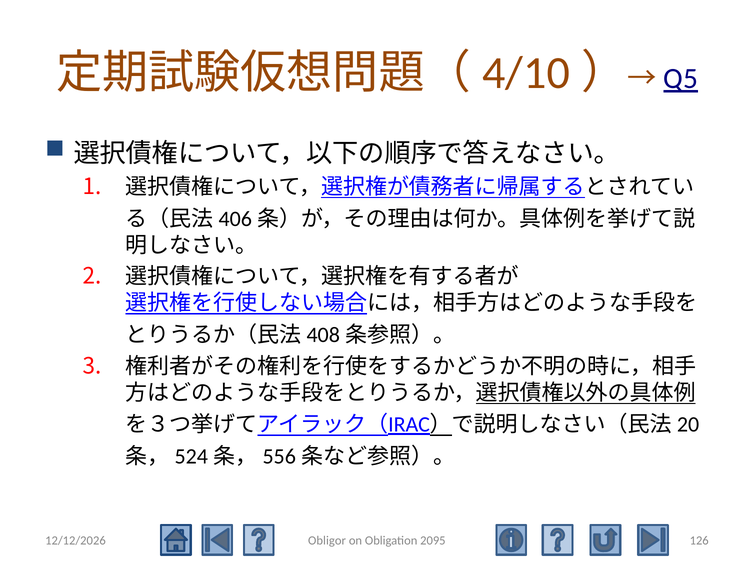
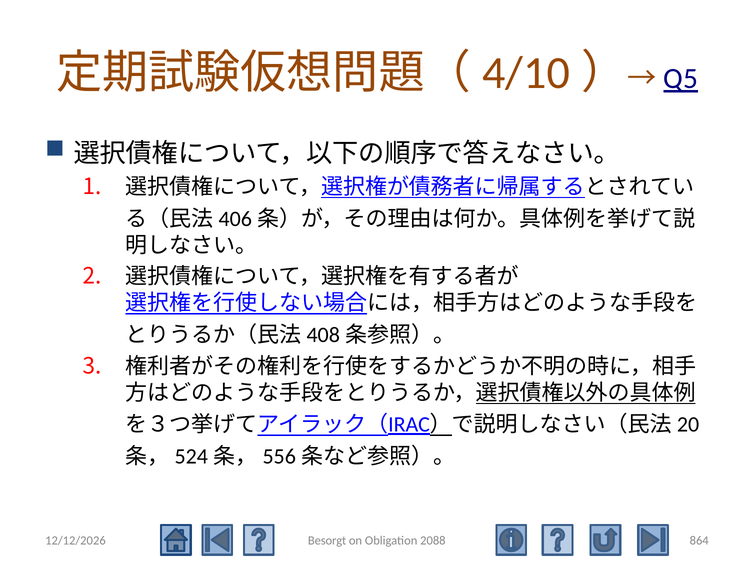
Obligor: Obligor -> Besorgt (327, 540)
2095: 2095 -> 2088 (433, 540)
126: 126 -> 864 (699, 540)
